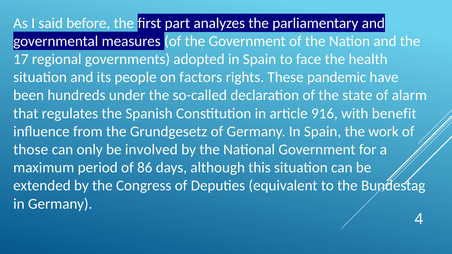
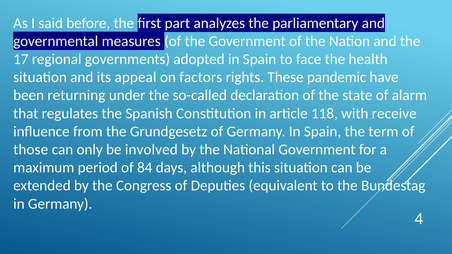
people: people -> appeal (136, 77)
hundreds: hundreds -> returning (76, 95)
916: 916 -> 118 (324, 113)
benefit: benefit -> receive (394, 113)
work: work -> term (383, 132)
86: 86 -> 84 (145, 168)
